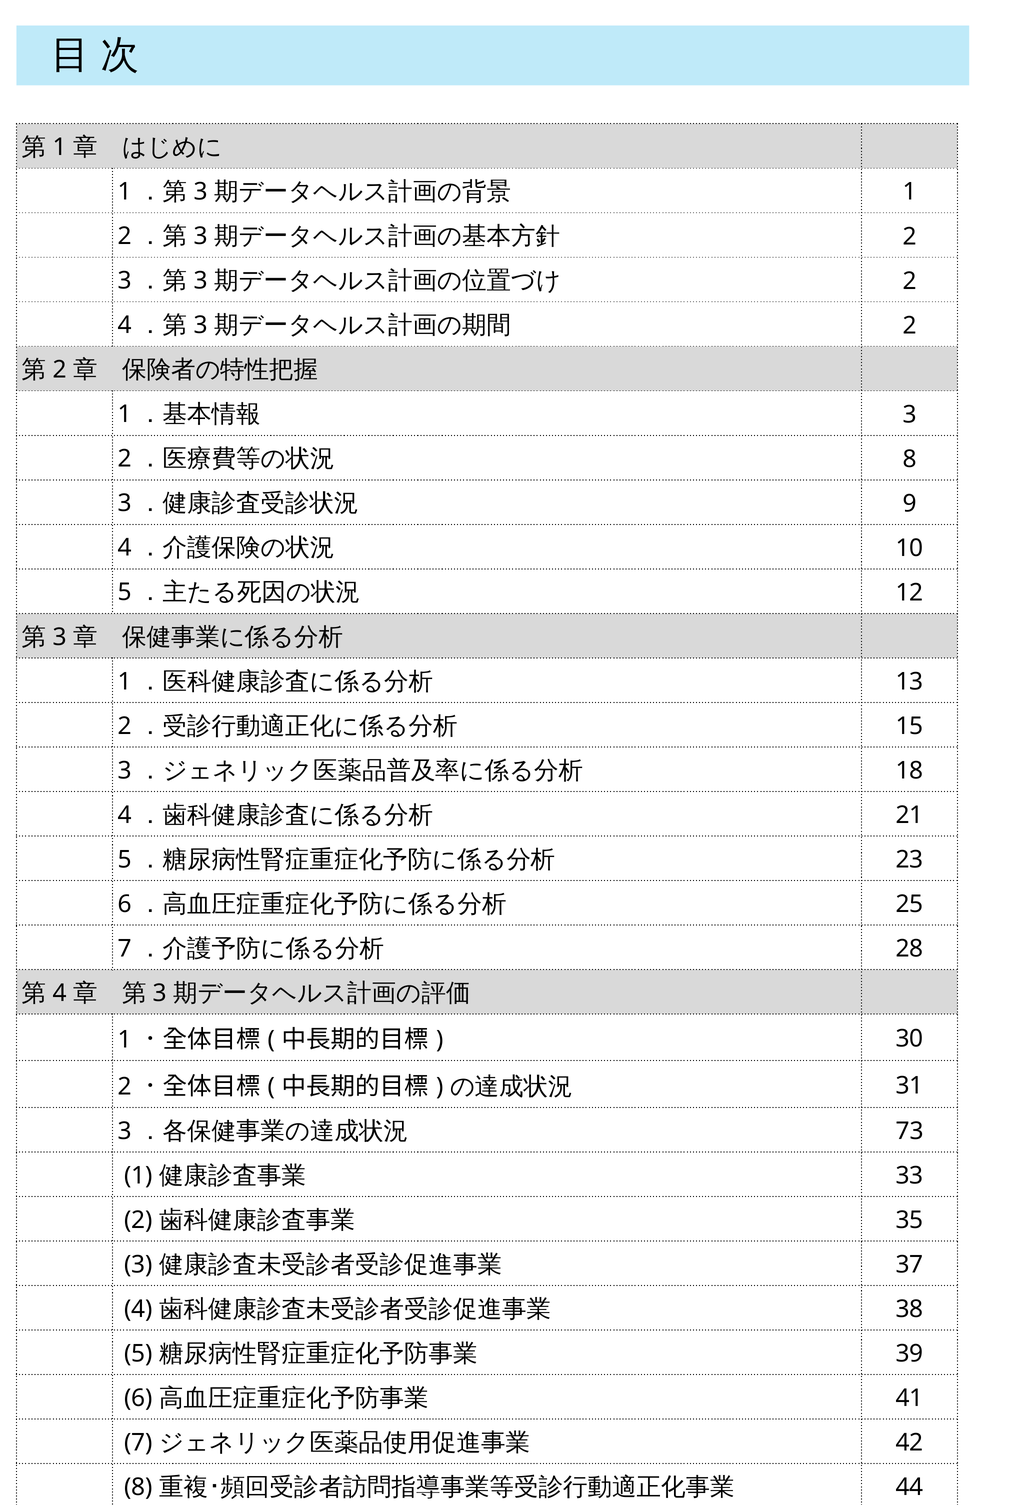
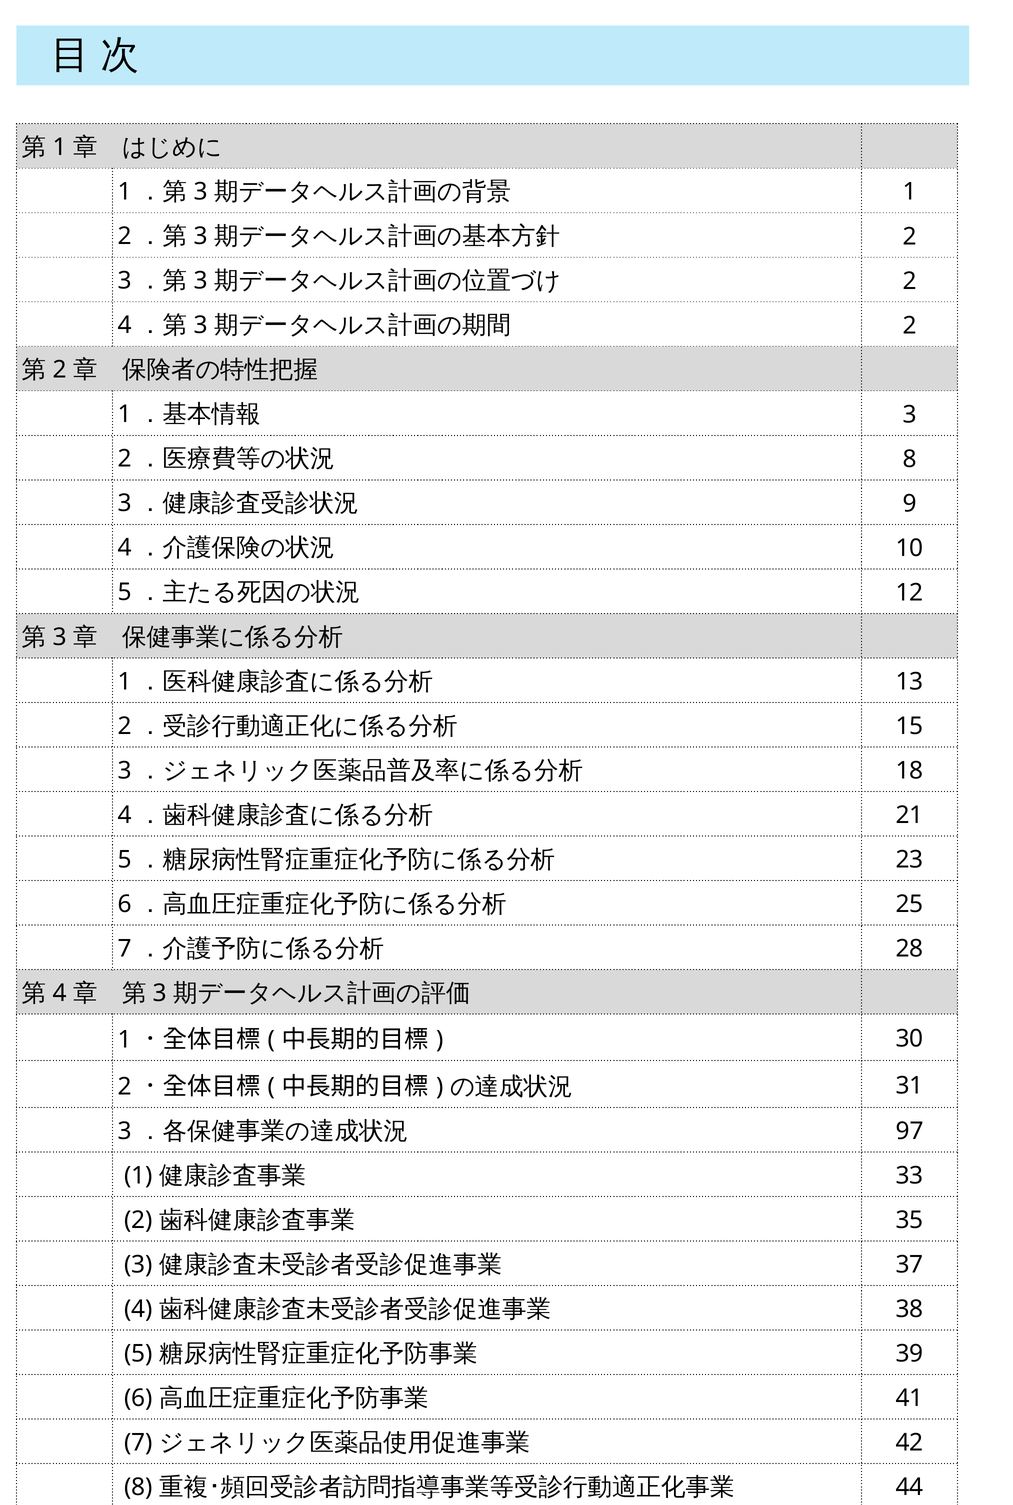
73: 73 -> 97 (910, 1131)
